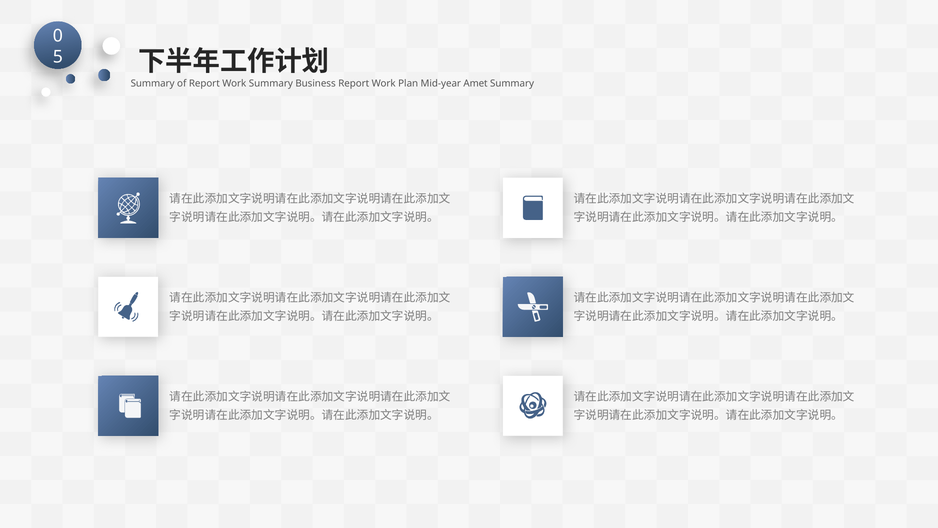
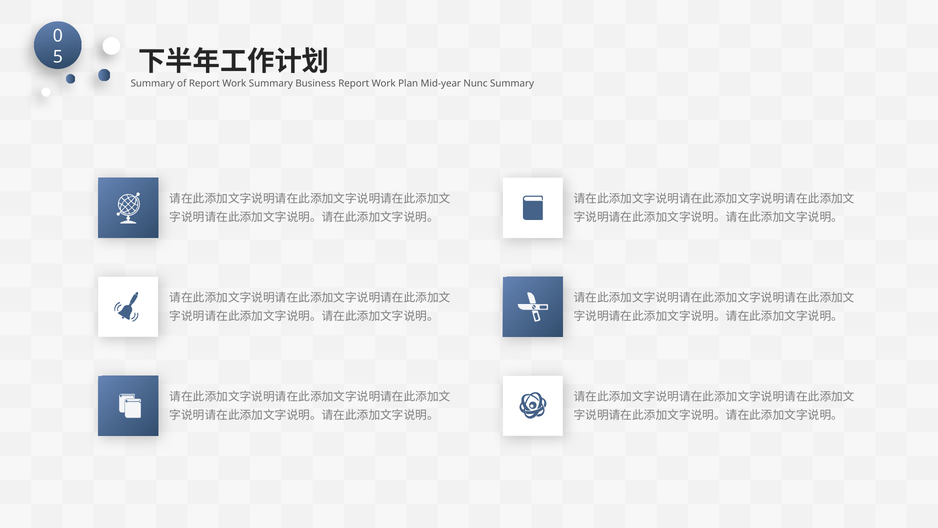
Amet: Amet -> Nunc (476, 83)
